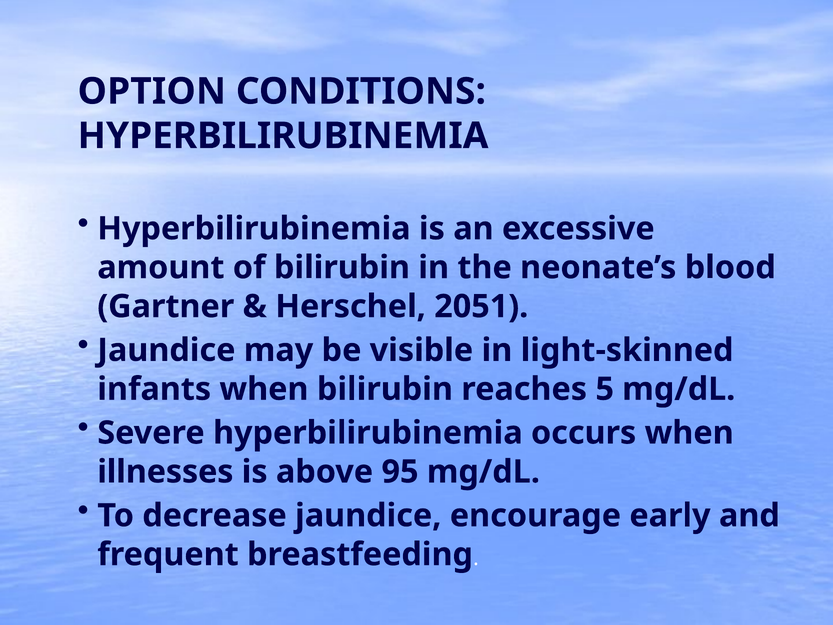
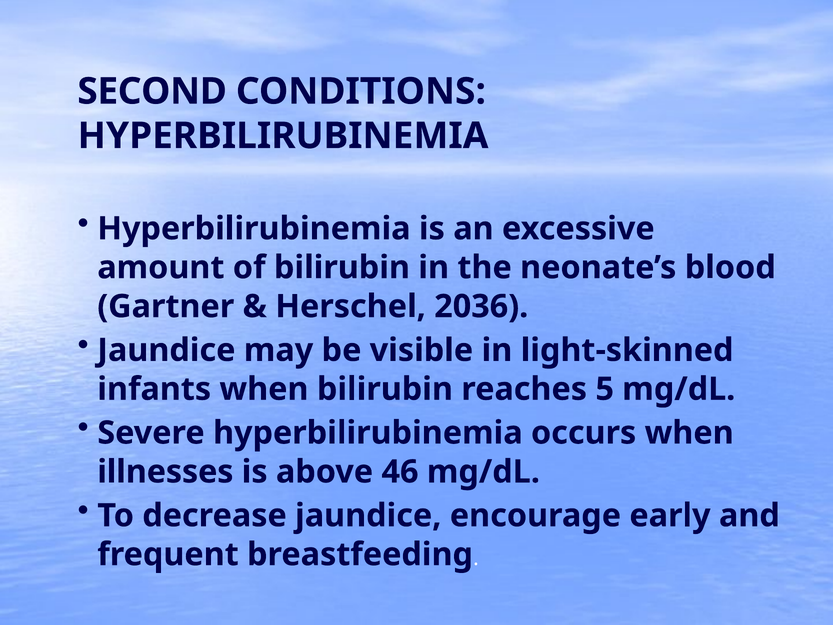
OPTION: OPTION -> SECOND (152, 91)
2051: 2051 -> 2036 (481, 306)
95: 95 -> 46 (400, 472)
